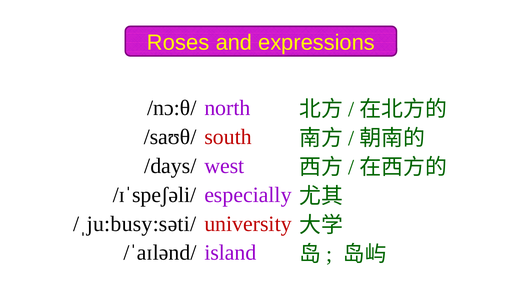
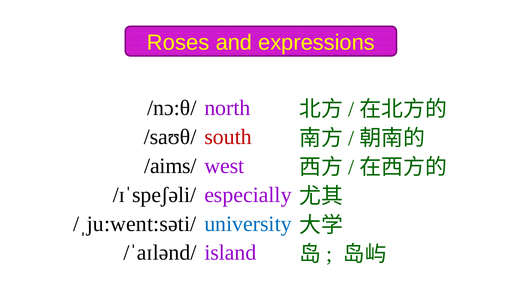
/days/: /days/ -> /aims/ (170, 166)
/ˌju:busy:səti/: /ˌju:busy:səti/ -> /ˌju:went:səti/ (135, 223)
university colour: red -> blue (248, 223)
